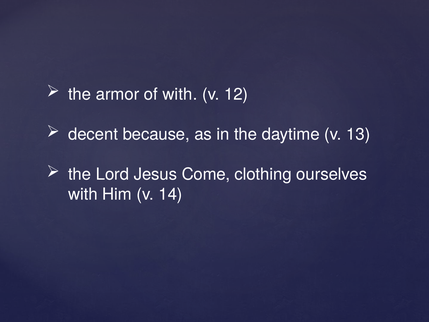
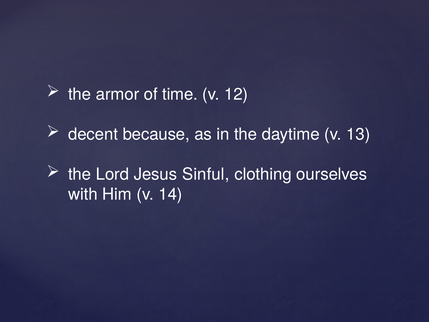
of with: with -> time (180, 94)
Come: Come -> Sinful (206, 174)
